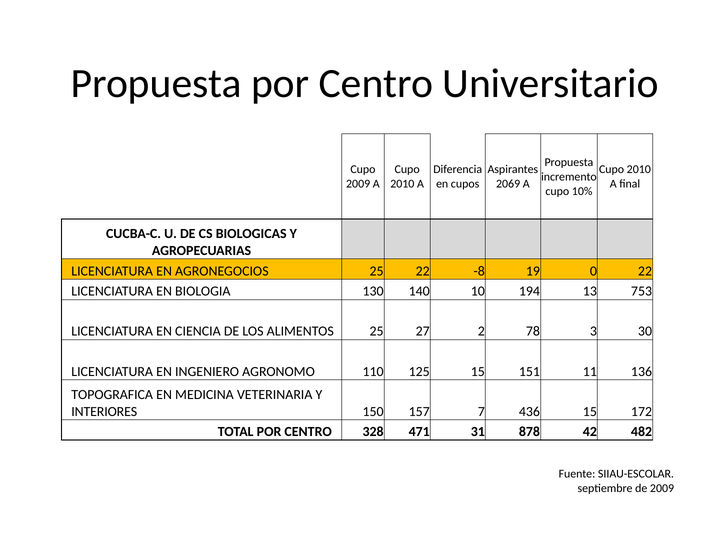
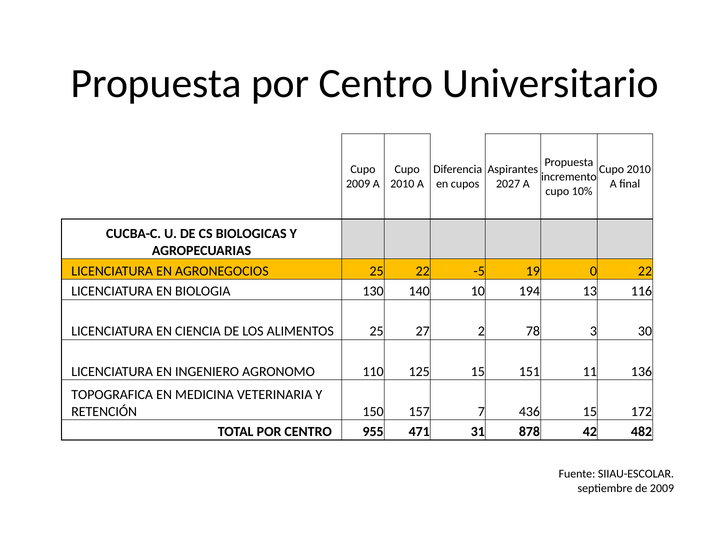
2069: 2069 -> 2027 (508, 184)
-8: -8 -> -5 (479, 271)
753: 753 -> 116 (642, 292)
INTERIORES: INTERIORES -> RETENCIÓN (104, 412)
328: 328 -> 955 (373, 432)
